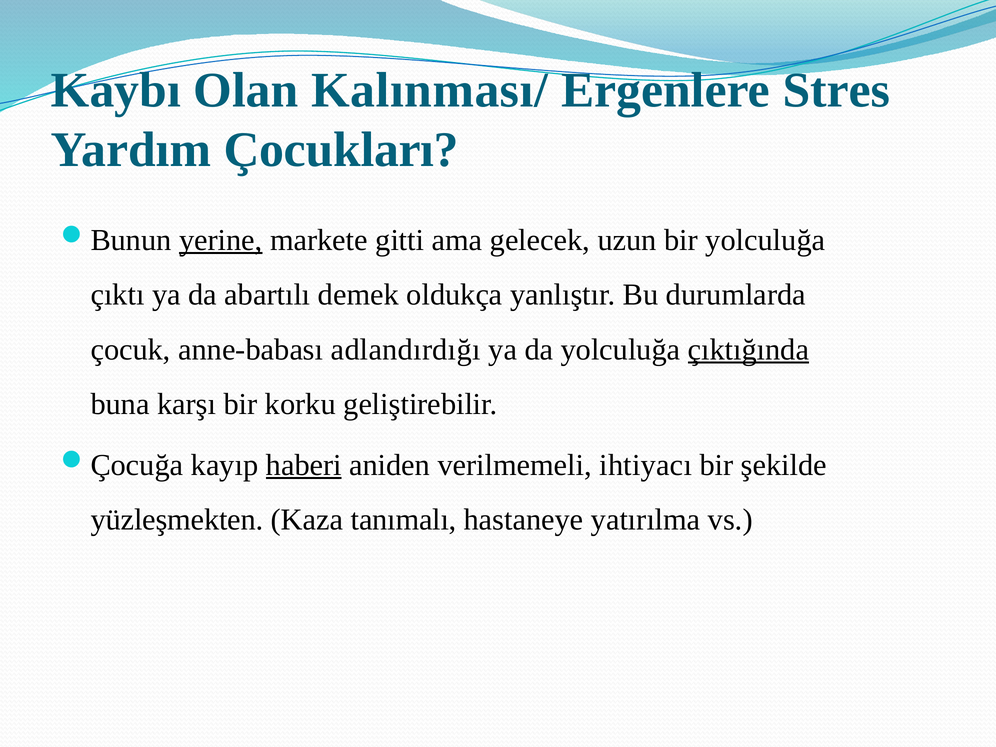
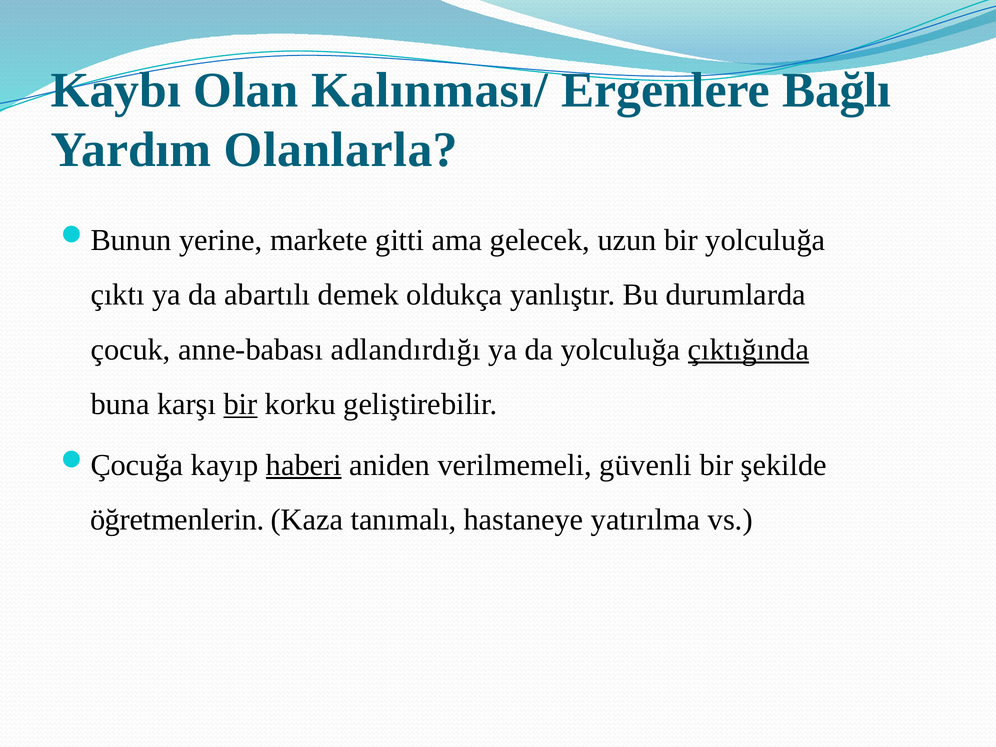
Stres: Stres -> Bağlı (837, 90)
Çocukları: Çocukları -> Olanlarla (341, 150)
yerine underline: present -> none (221, 240)
bir underline: none -> present (241, 404)
ihtiyacı: ihtiyacı -> güvenli (646, 465)
yüzleşmekten: yüzleşmekten -> öğretmenlerin (177, 520)
